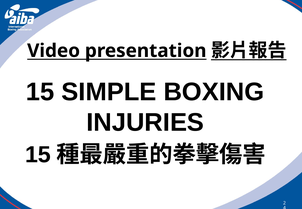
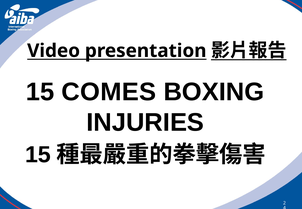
SIMPLE: SIMPLE -> COMES (109, 92)
